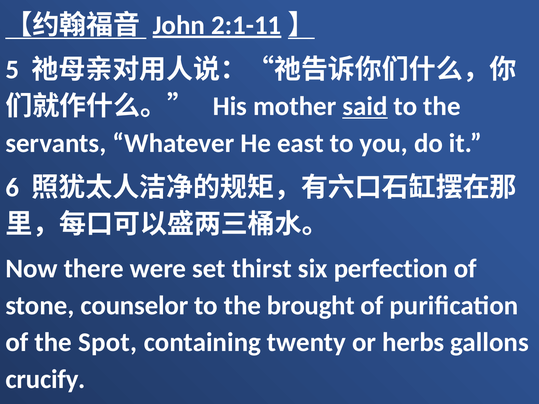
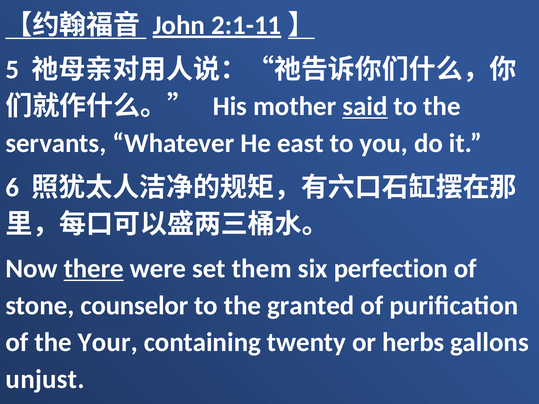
there underline: none -> present (94, 269)
thirst: thirst -> them (262, 269)
brought: brought -> granted (311, 306)
Spot: Spot -> Your (108, 343)
crucify: crucify -> unjust (45, 379)
